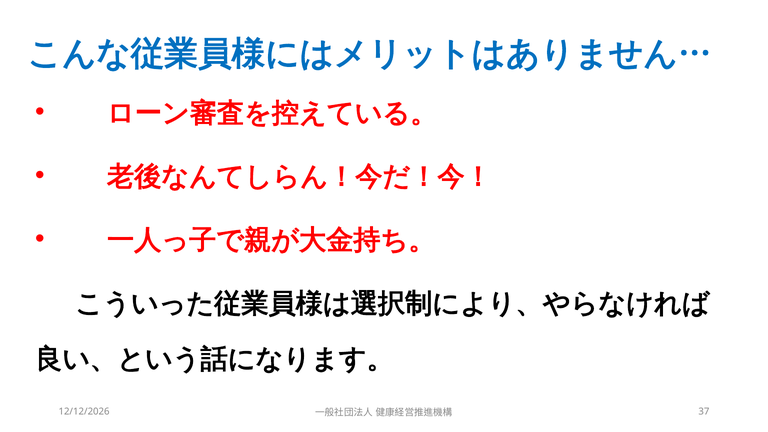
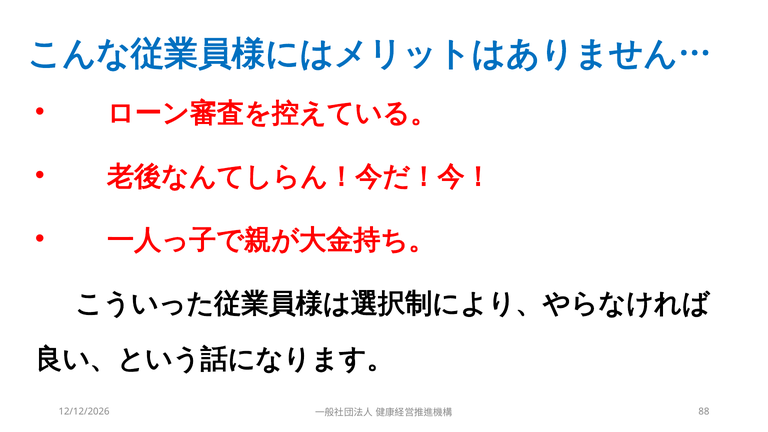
37: 37 -> 88 (704, 412)
